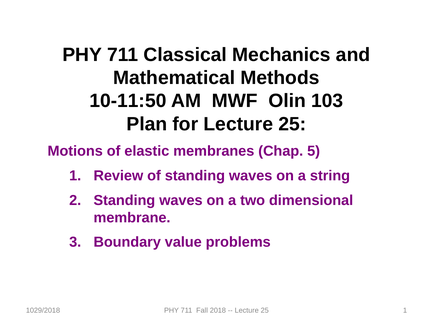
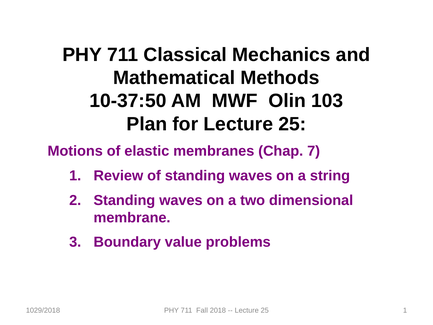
10-11:50: 10-11:50 -> 10-37:50 (128, 101)
5: 5 -> 7 (314, 151)
